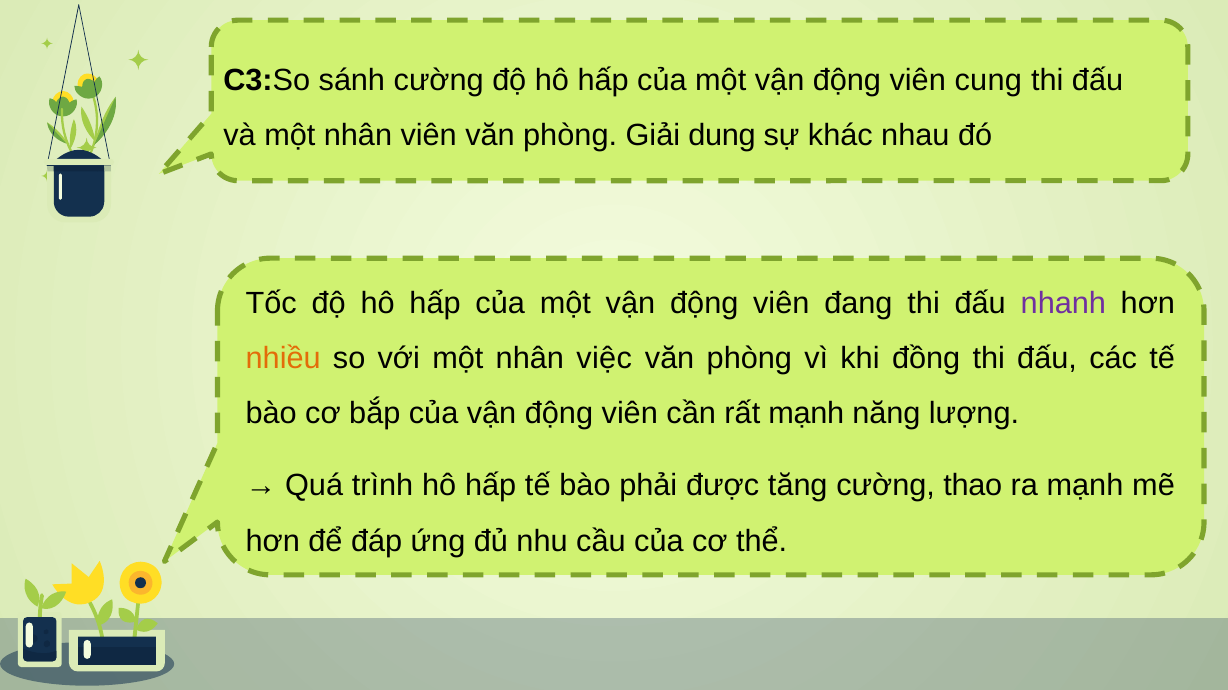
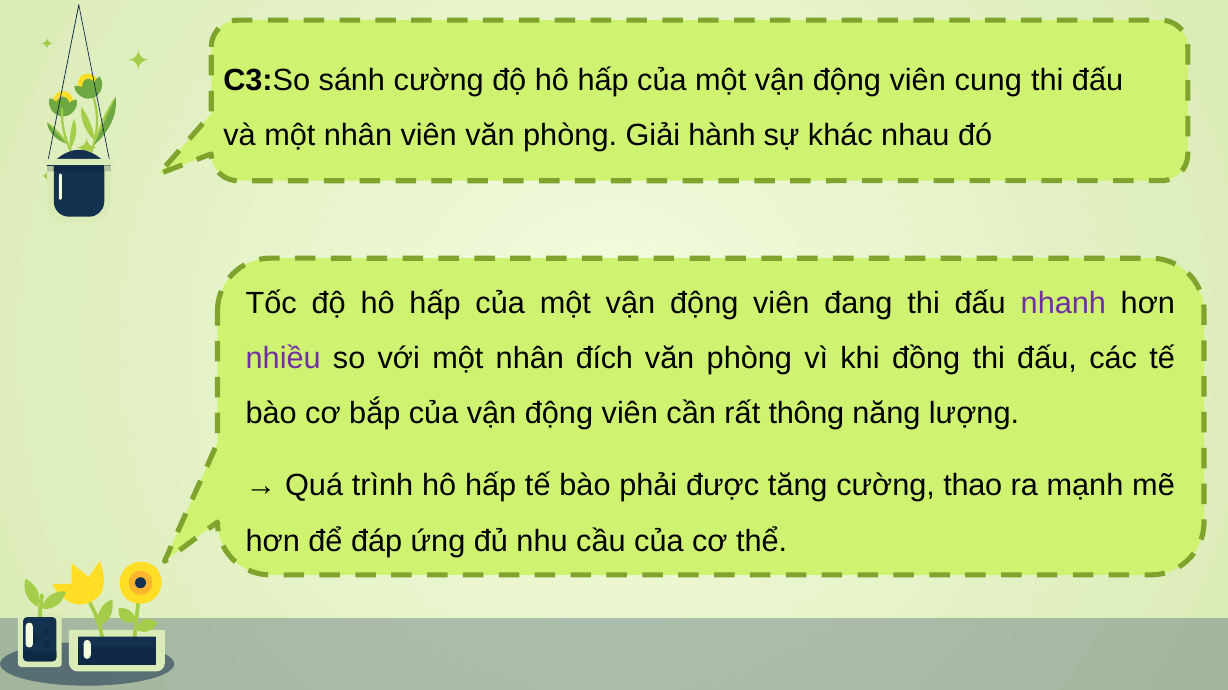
dung: dung -> hành (722, 136)
nhiều colour: orange -> purple (283, 359)
việc: việc -> đích (605, 359)
rất mạnh: mạnh -> thông (806, 414)
